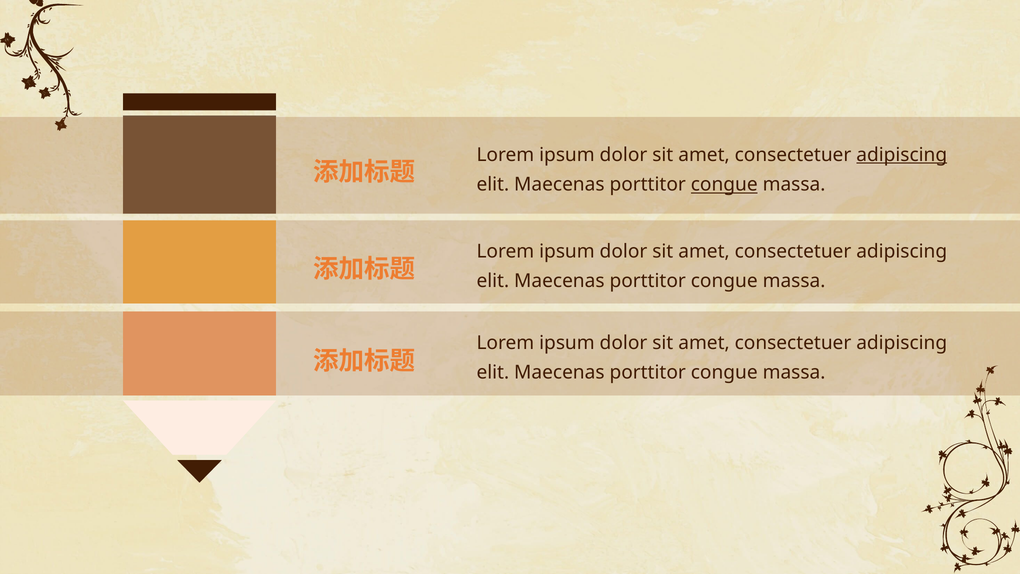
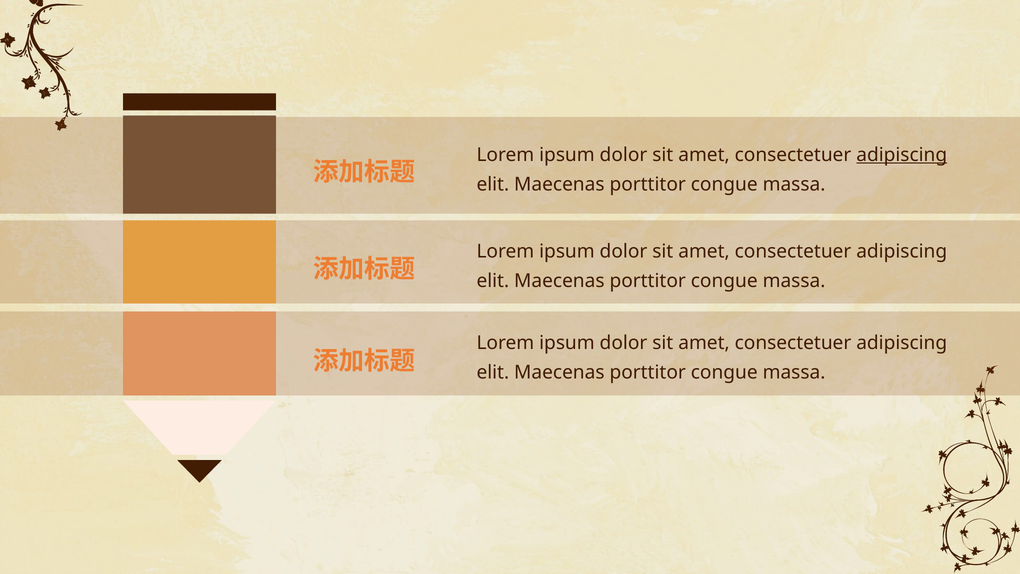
congue underline: present -> none (724, 185)
